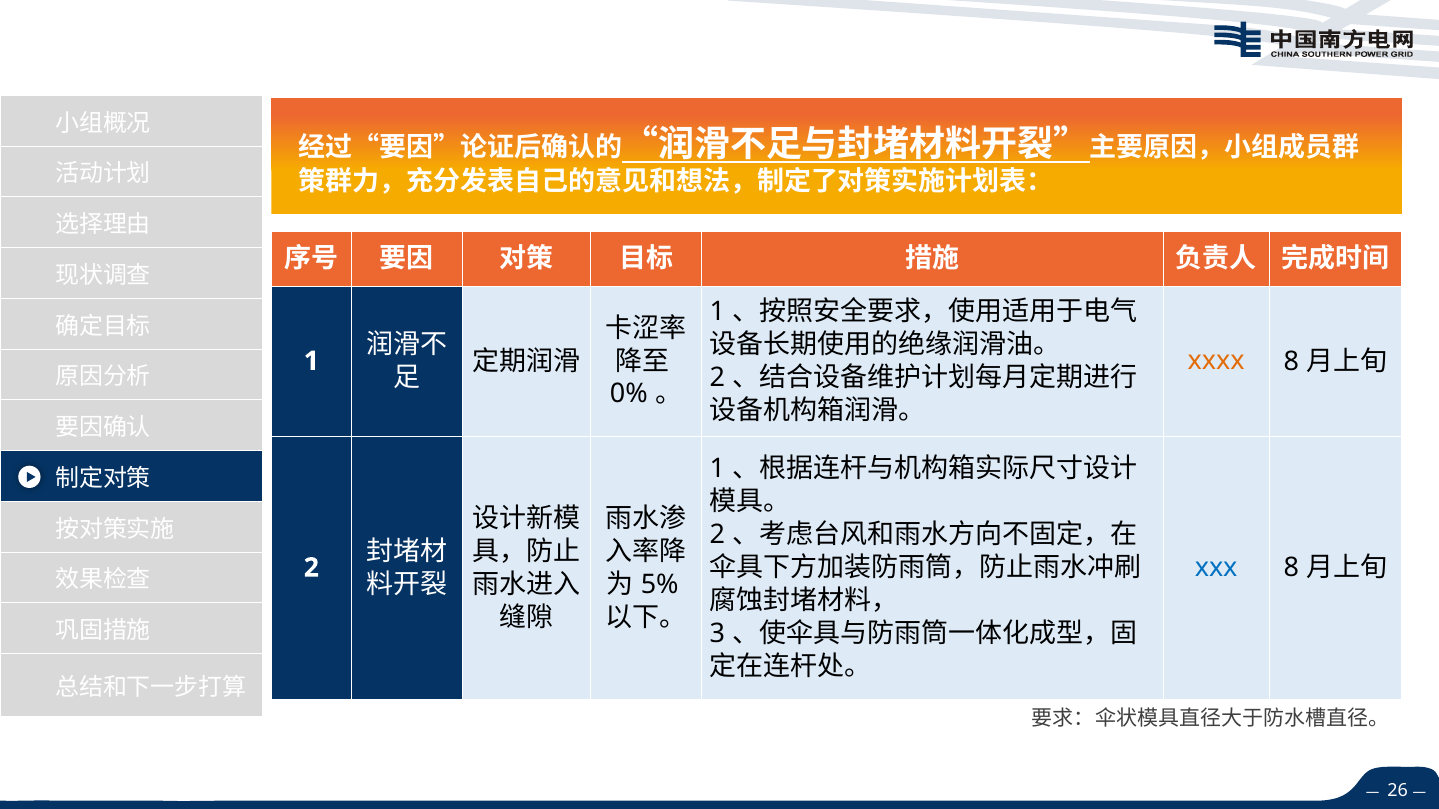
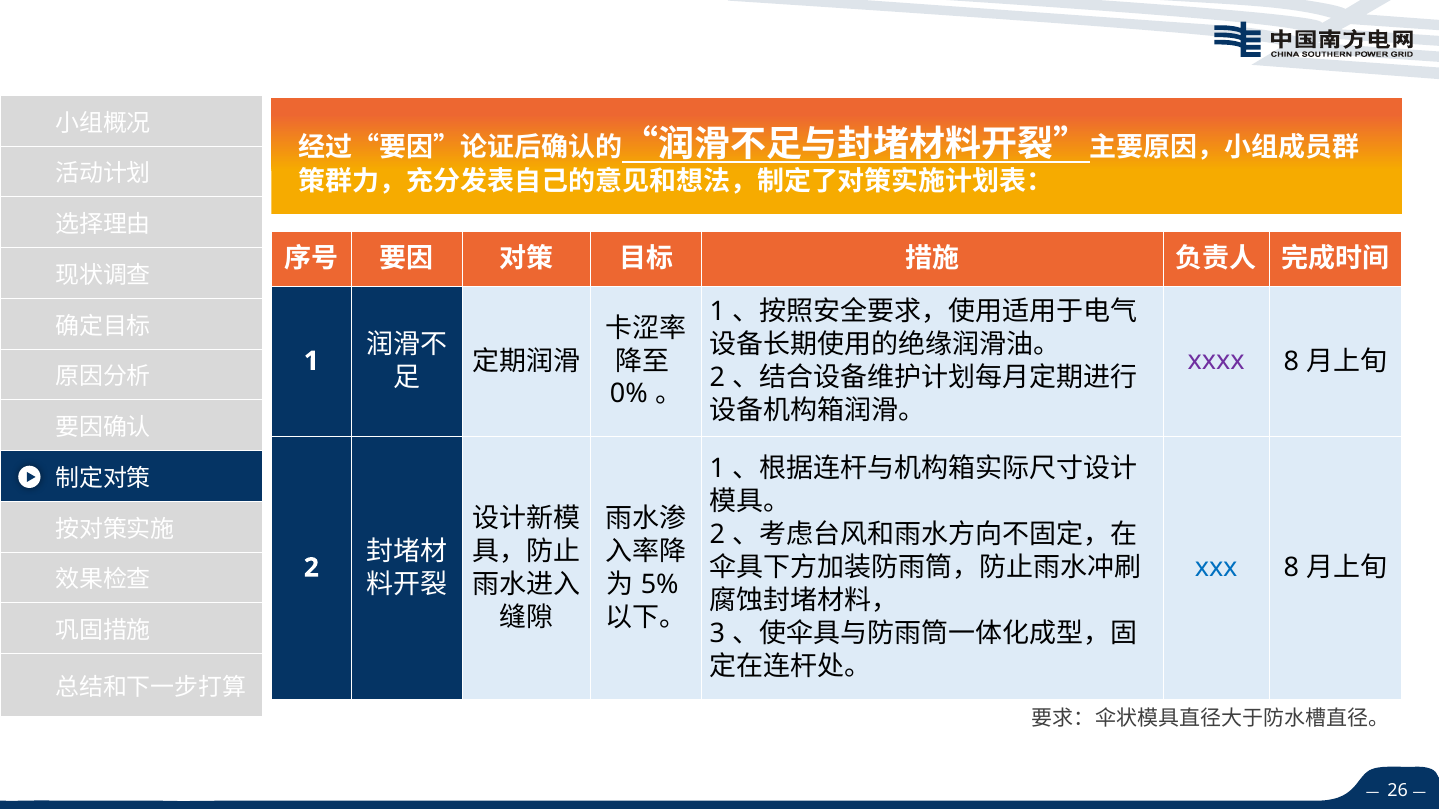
xxxx colour: orange -> purple (1216, 361)
